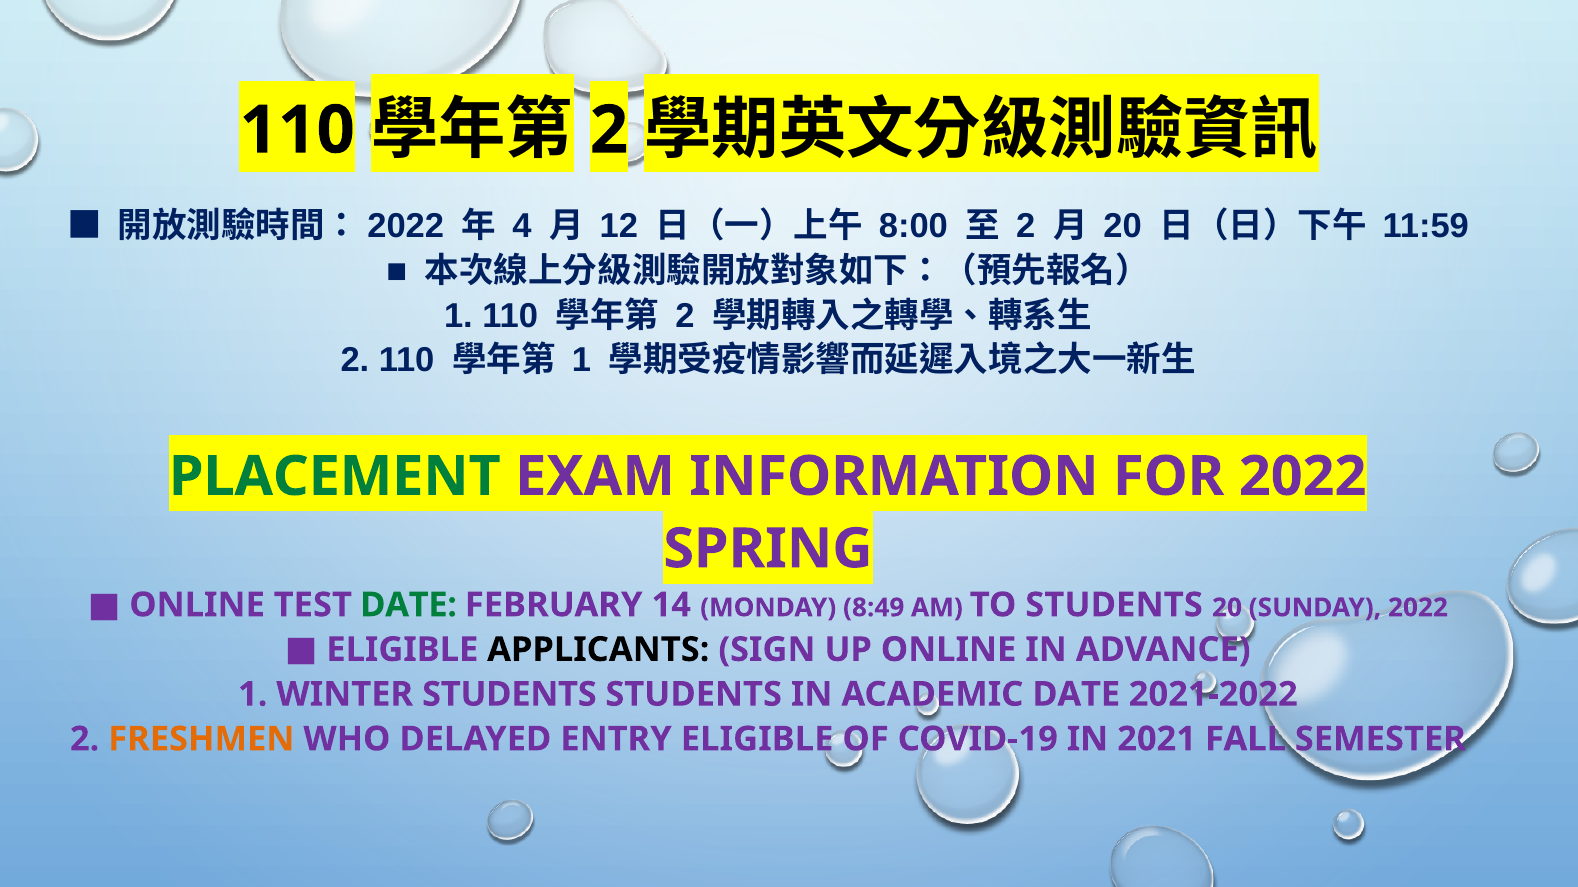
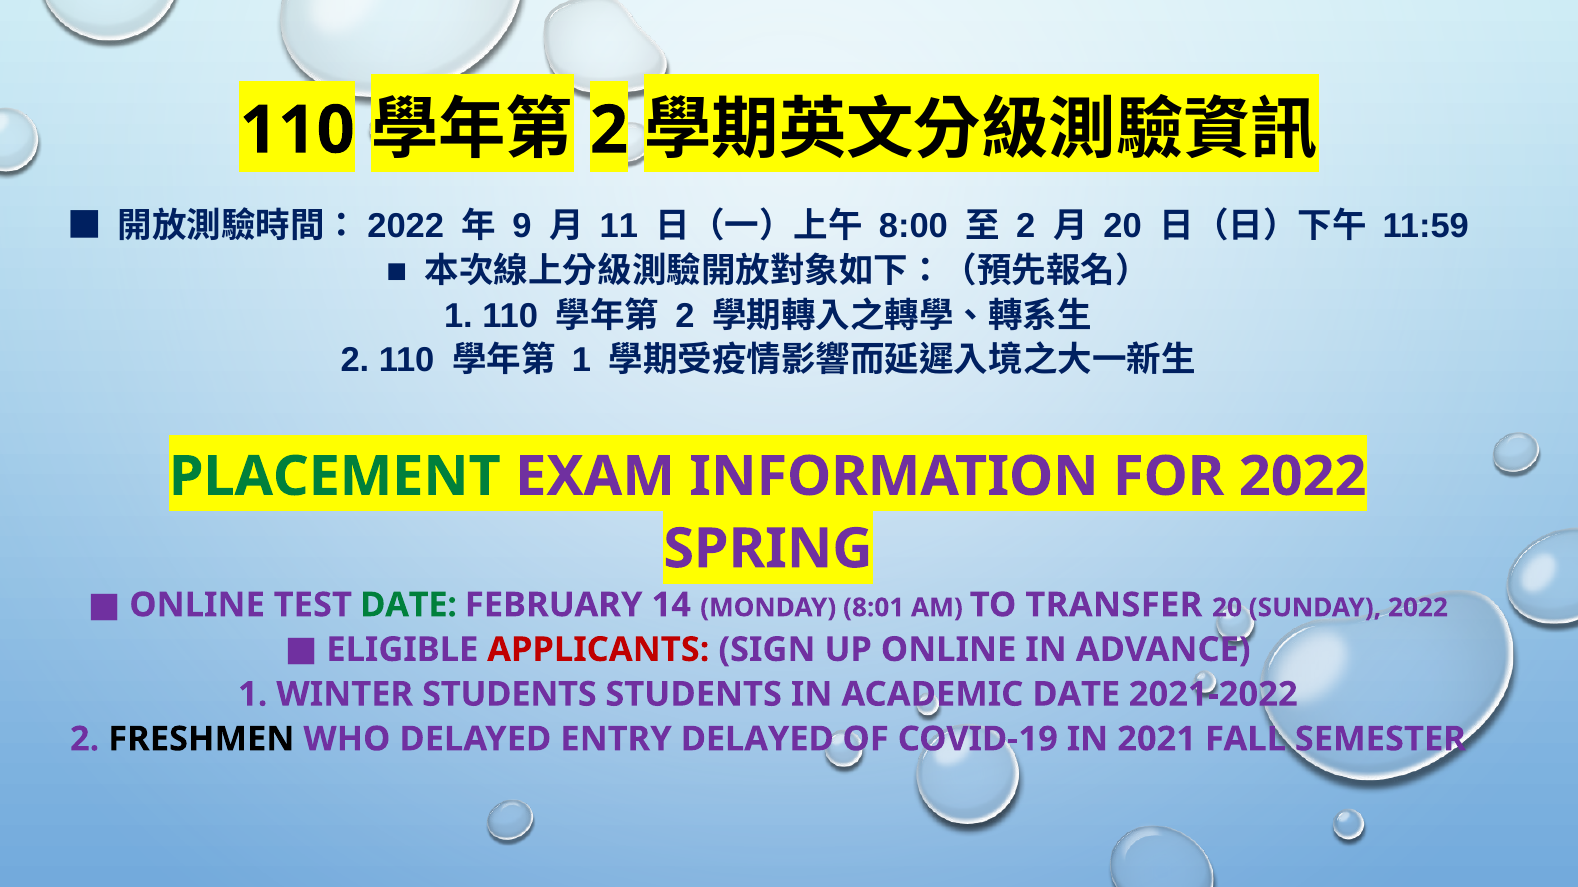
4: 4 -> 9 (522, 226)
12: 12 -> 11 (619, 226)
8:49: 8:49 -> 8:01 (874, 608)
TO STUDENTS: STUDENTS -> TRANSFER (1114, 605)
APPLICANTS colour: black -> red (598, 650)
FRESHMEN colour: orange -> black (201, 740)
ENTRY ELIGIBLE: ELIGIBLE -> DELAYED (757, 740)
